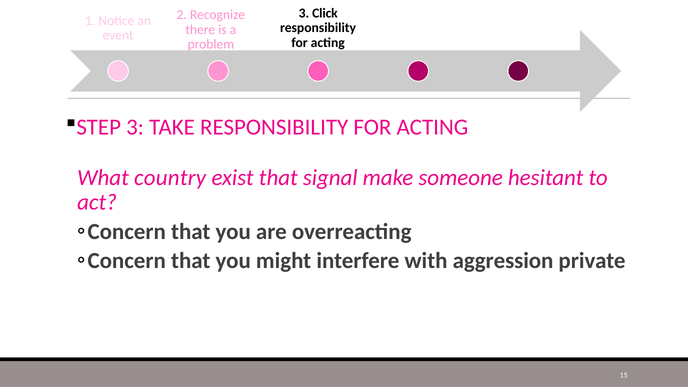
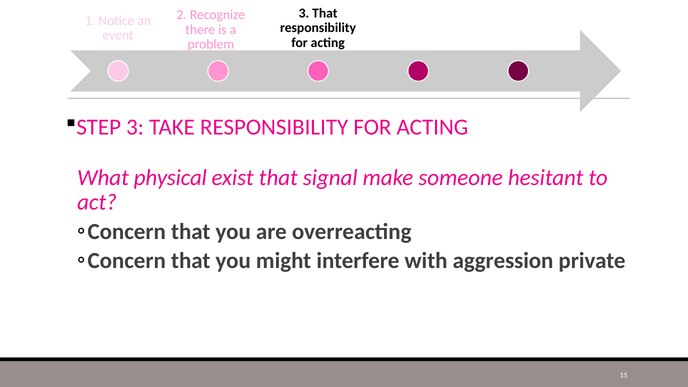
3 Click: Click -> That (325, 13)
country: country -> physical (170, 178)
